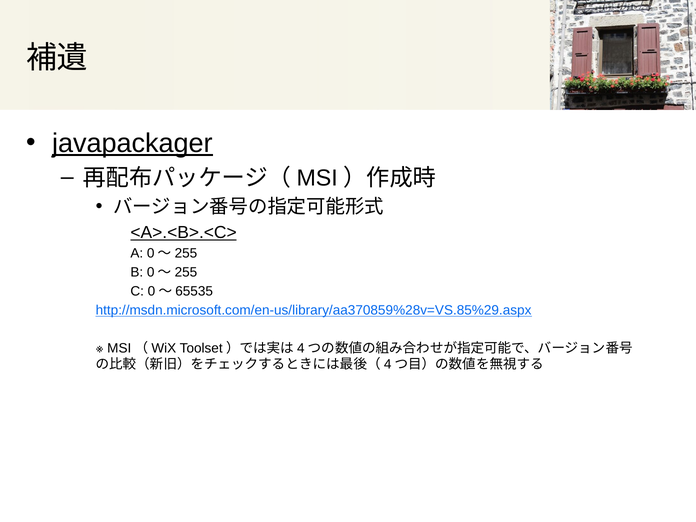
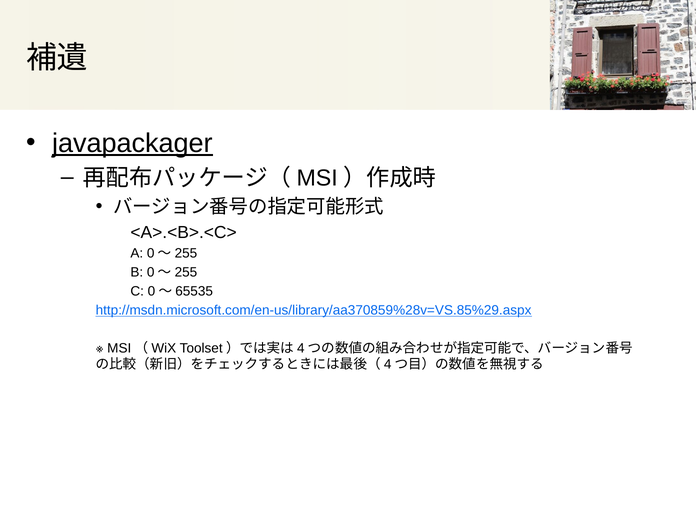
<A>.<B>.<C> underline: present -> none (184, 232)
